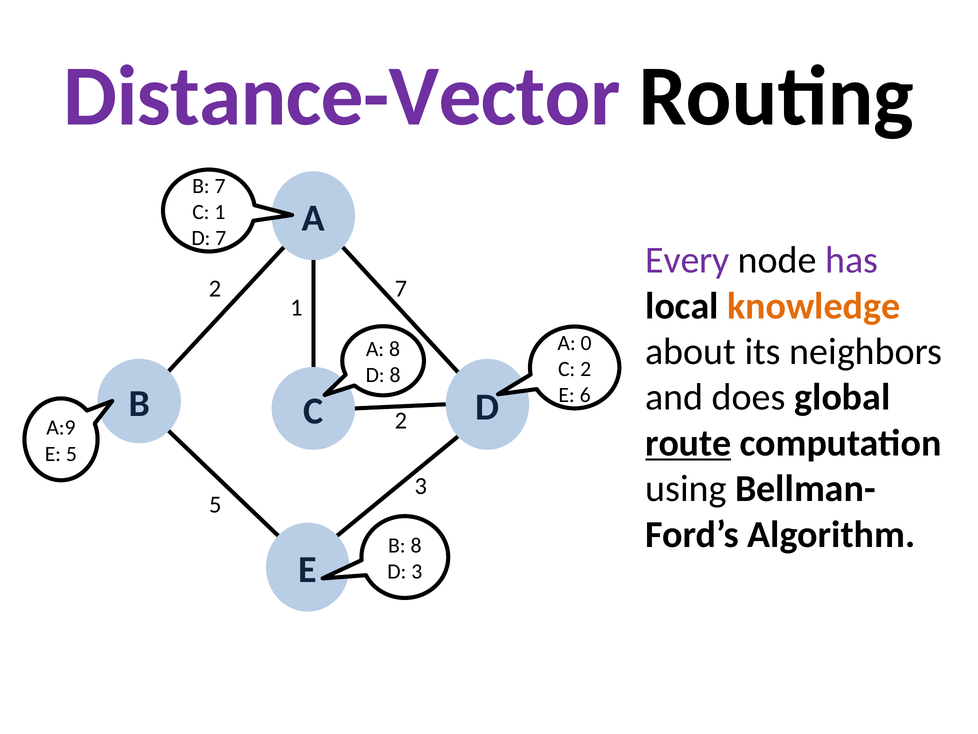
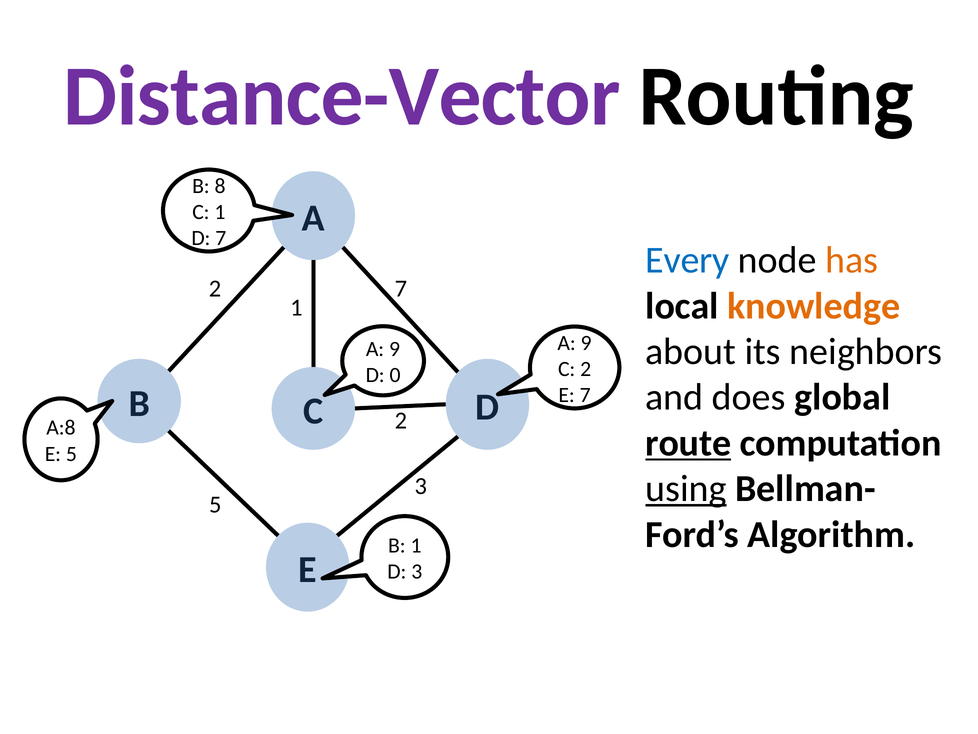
B 7: 7 -> 8 (220, 186)
Every colour: purple -> blue (687, 260)
has colour: purple -> orange (852, 260)
0: 0 -> 9 (586, 343)
8: 8 -> 9 (395, 349)
D 8: 8 -> 0 (395, 375)
E 6: 6 -> 7 (585, 395)
A:9: A:9 -> A:8 (61, 428)
using underline: none -> present (686, 488)
B 8: 8 -> 1 (416, 545)
